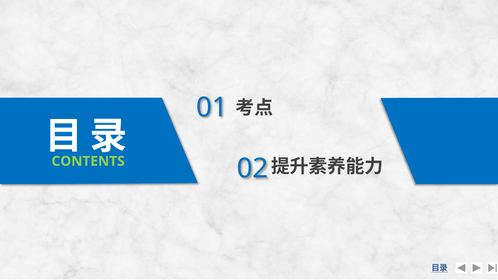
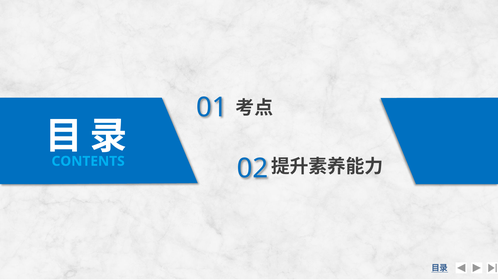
CONTENTS colour: light green -> light blue (88, 161)
